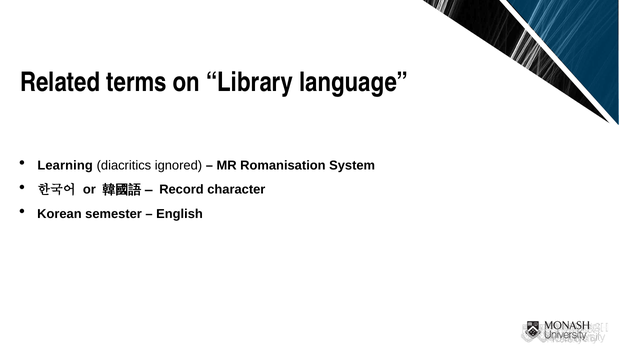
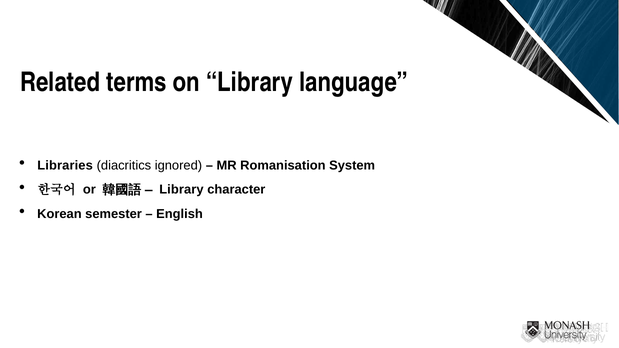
Learning: Learning -> Libraries (65, 165)
Record: Record -> Library (181, 190)
